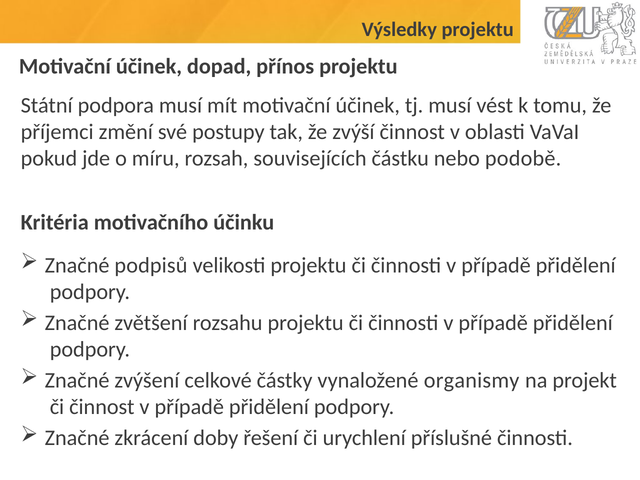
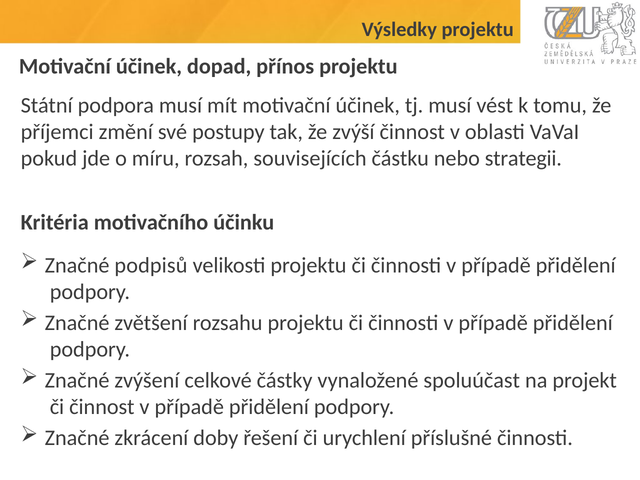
podobě: podobě -> strategii (523, 159)
organismy: organismy -> spoluúčast (472, 380)
